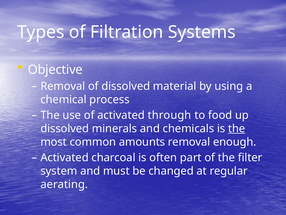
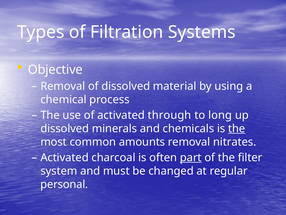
food: food -> long (220, 115)
enough: enough -> nitrates (235, 142)
part underline: none -> present (191, 157)
aerating: aerating -> personal (64, 184)
